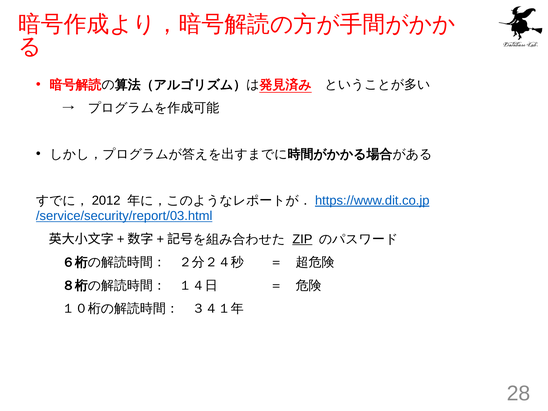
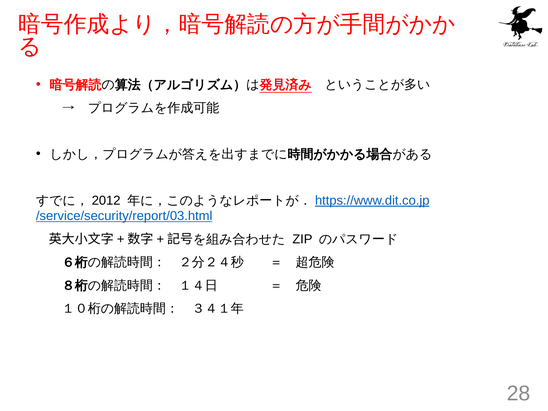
ZIP underline: present -> none (302, 239)
